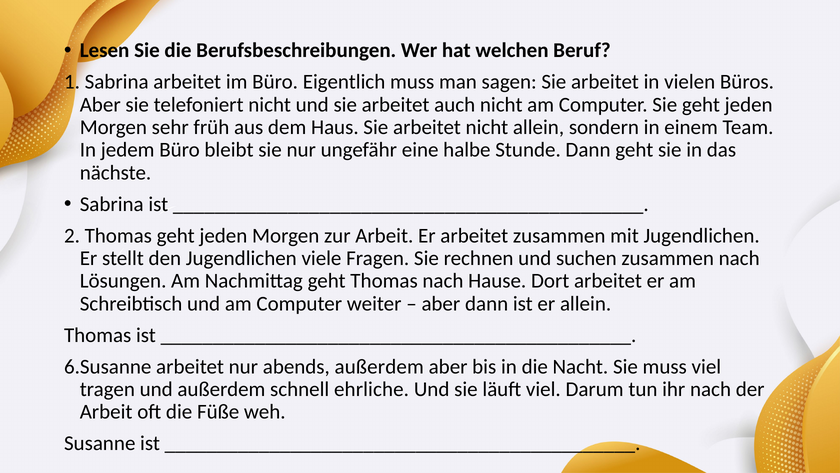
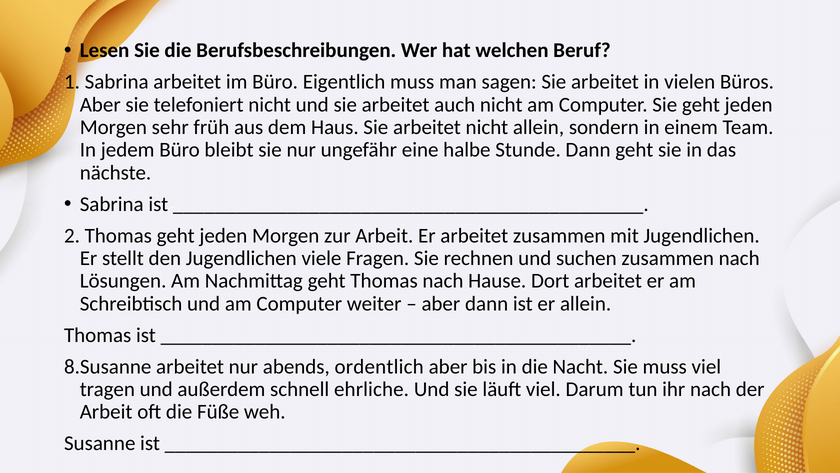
6.Susanne: 6.Susanne -> 8.Susanne (108, 366)
abends außerdem: außerdem -> ordentlich (379, 366)
